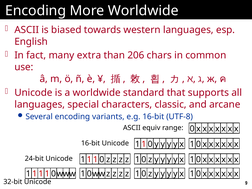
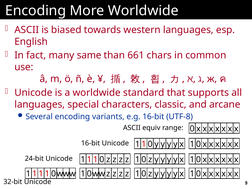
extra: extra -> same (89, 55)
206: 206 -> 661 (136, 55)
